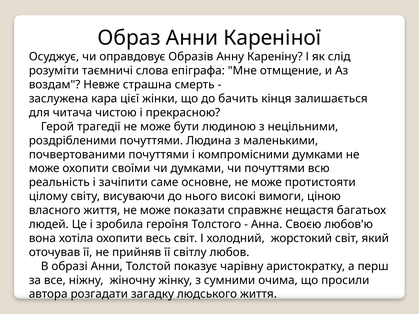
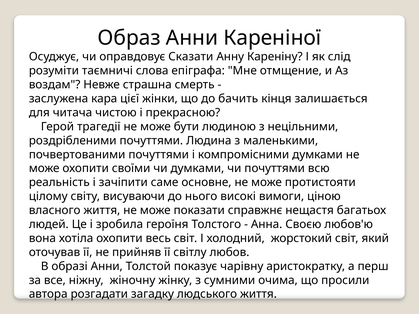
Образів: Образів -> Сказати (191, 57)
